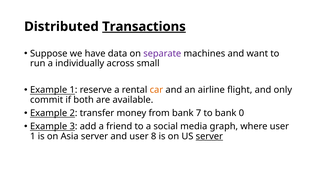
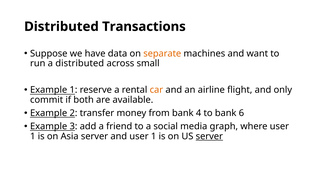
Transactions underline: present -> none (144, 27)
separate colour: purple -> orange (162, 54)
a individually: individually -> distributed (80, 64)
7: 7 -> 4 (199, 113)
0: 0 -> 6 (241, 113)
and user 8: 8 -> 1 (154, 137)
